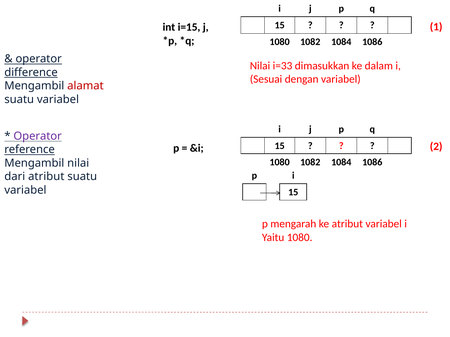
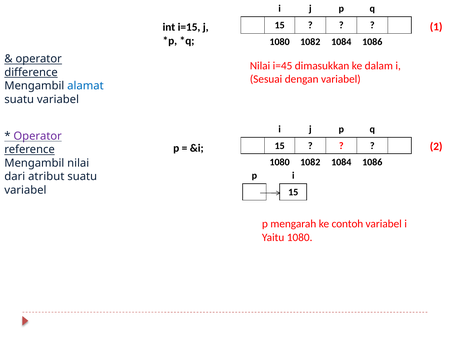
i=33: i=33 -> i=45 (283, 66)
alamat colour: red -> blue (85, 86)
ke atribut: atribut -> contoh (347, 224)
